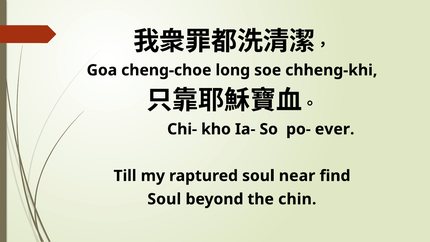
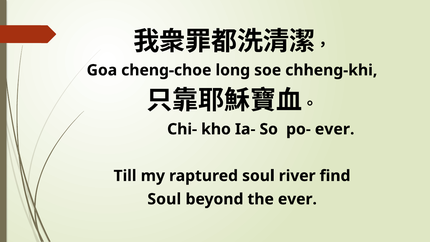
near: near -> river (297, 176)
the chin: chin -> ever (297, 199)
